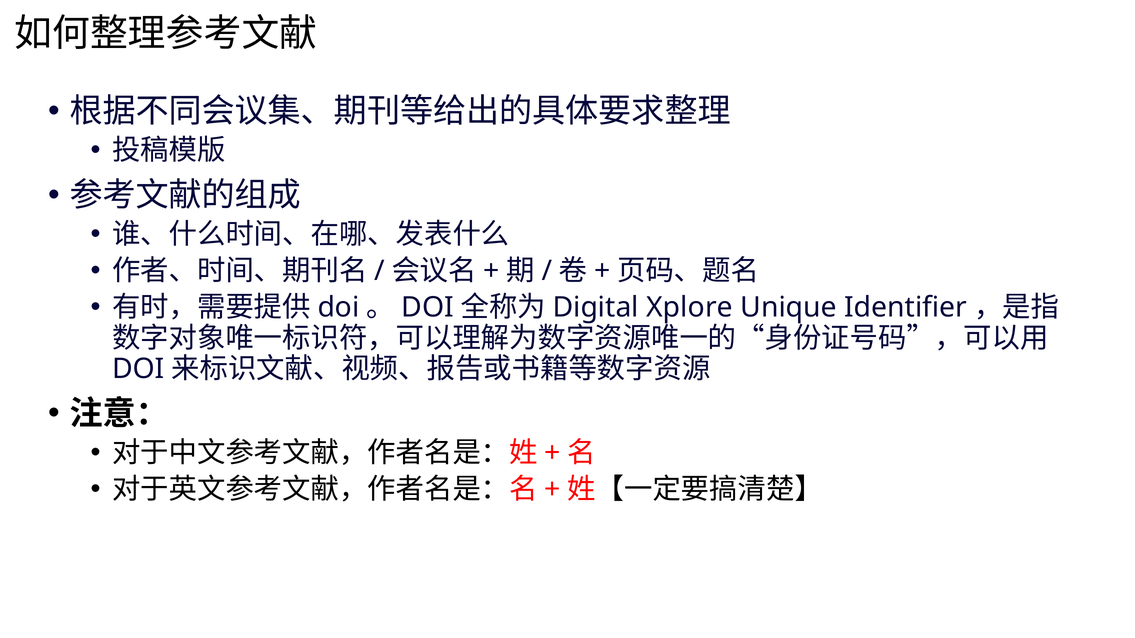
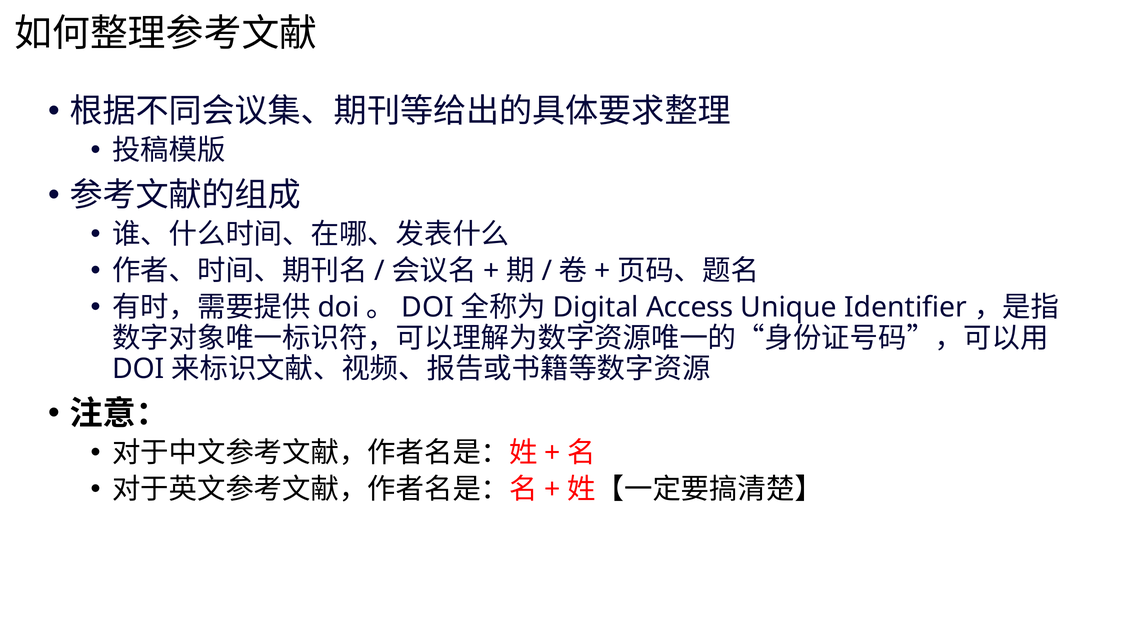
Xplore: Xplore -> Access (690, 308)
